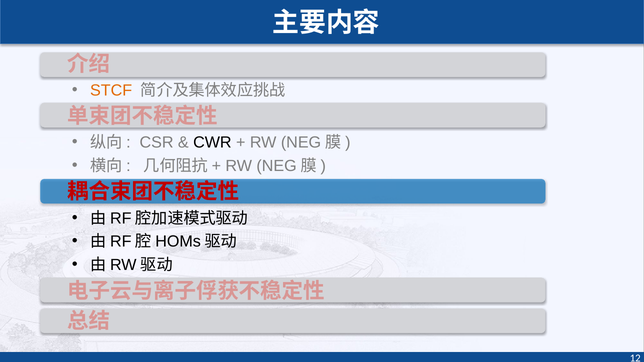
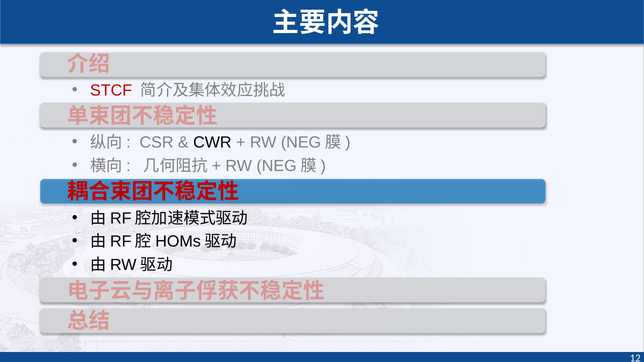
STCF colour: orange -> red (111, 91)
